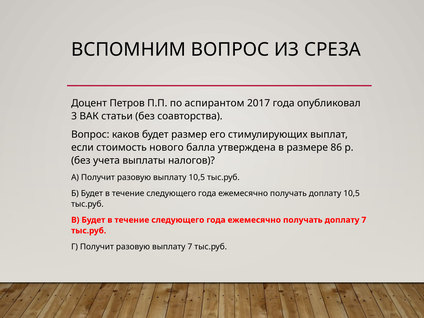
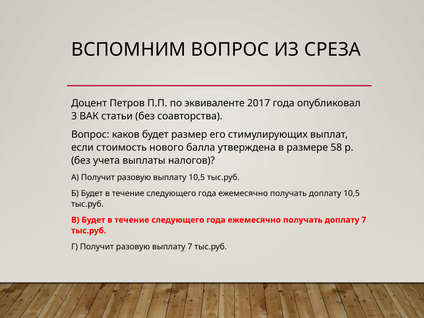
аспирантом: аспирантом -> эквиваленте (215, 103)
86: 86 -> 58 (336, 147)
